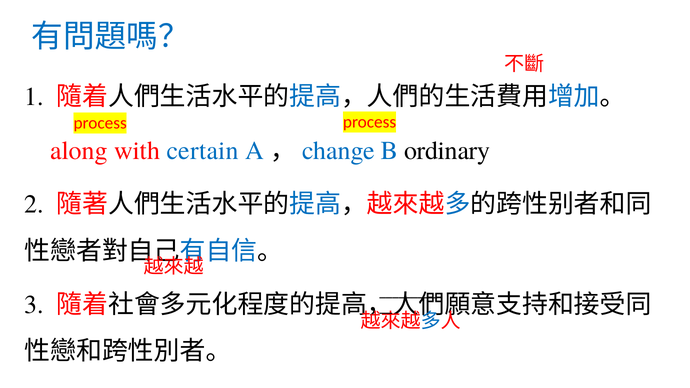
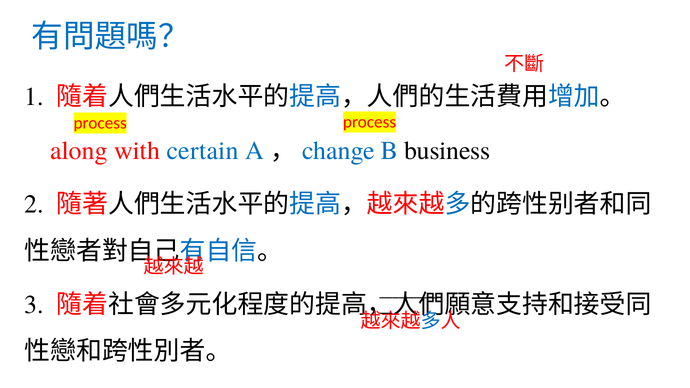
ordinary: ordinary -> business (447, 151)
